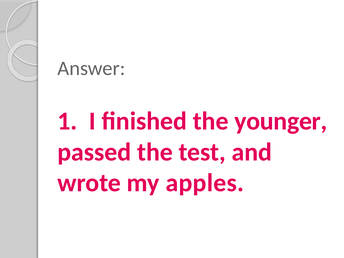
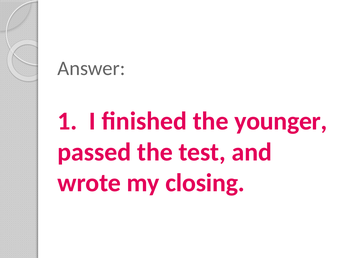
apples: apples -> closing (205, 183)
